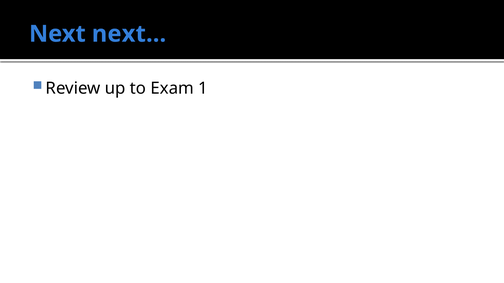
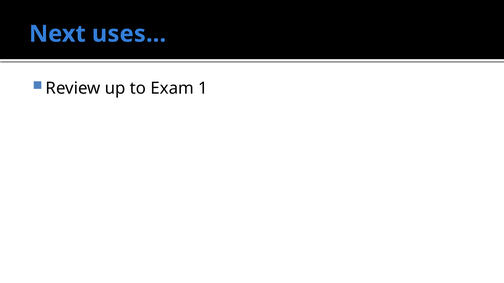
next…: next… -> uses… (129, 34)
